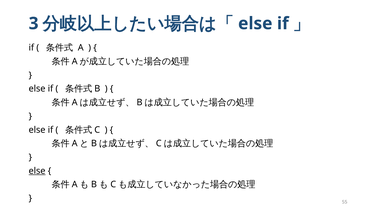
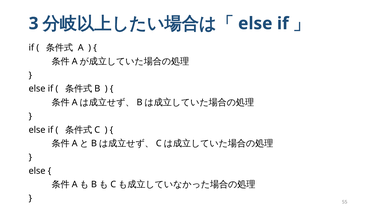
else underline: present -> none (37, 170)
